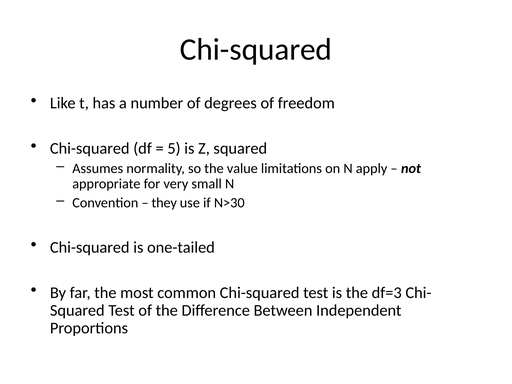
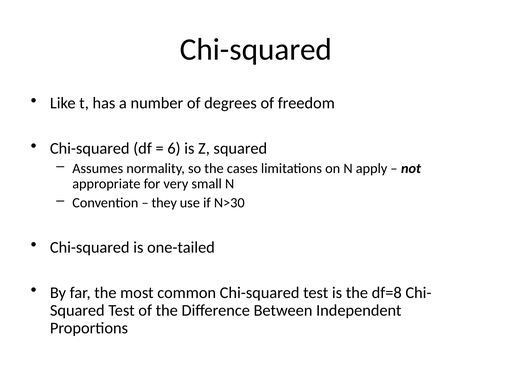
5: 5 -> 6 (174, 149)
value: value -> cases (242, 168)
df=3: df=3 -> df=8 (387, 293)
